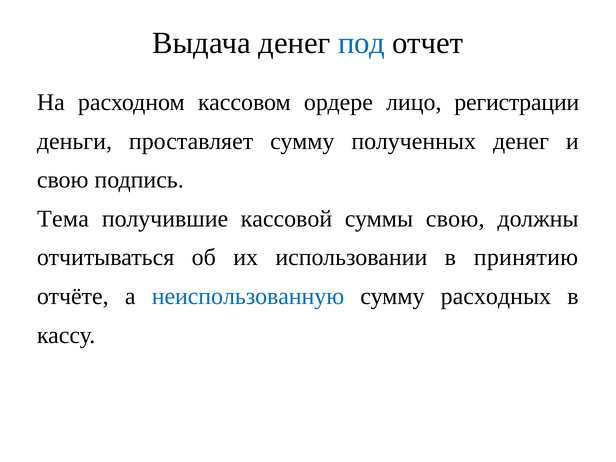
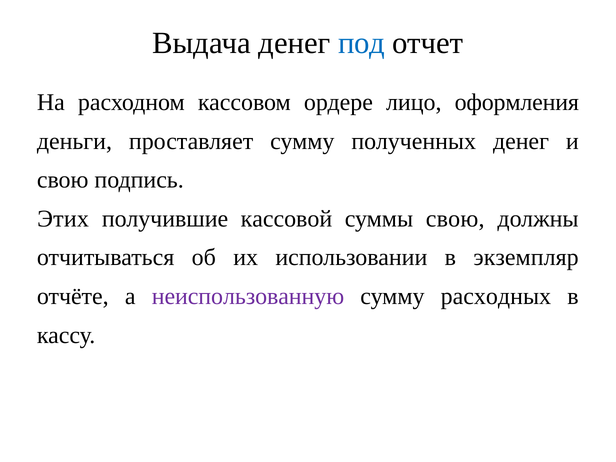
регистрации: регистрации -> оформления (517, 102)
Тема: Тема -> Этих (63, 219)
принятию: принятию -> экземпляр (526, 258)
неиспользованную colour: blue -> purple (248, 296)
